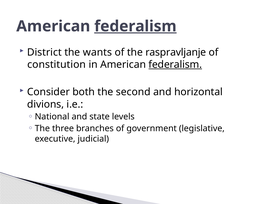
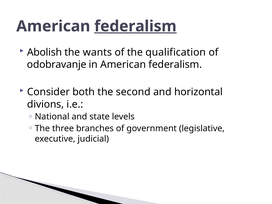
District: District -> Abolish (45, 52)
raspravljanje: raspravljanje -> qualification (176, 52)
constitution: constitution -> odobravanje (57, 64)
federalism underline: present -> none (175, 64)
